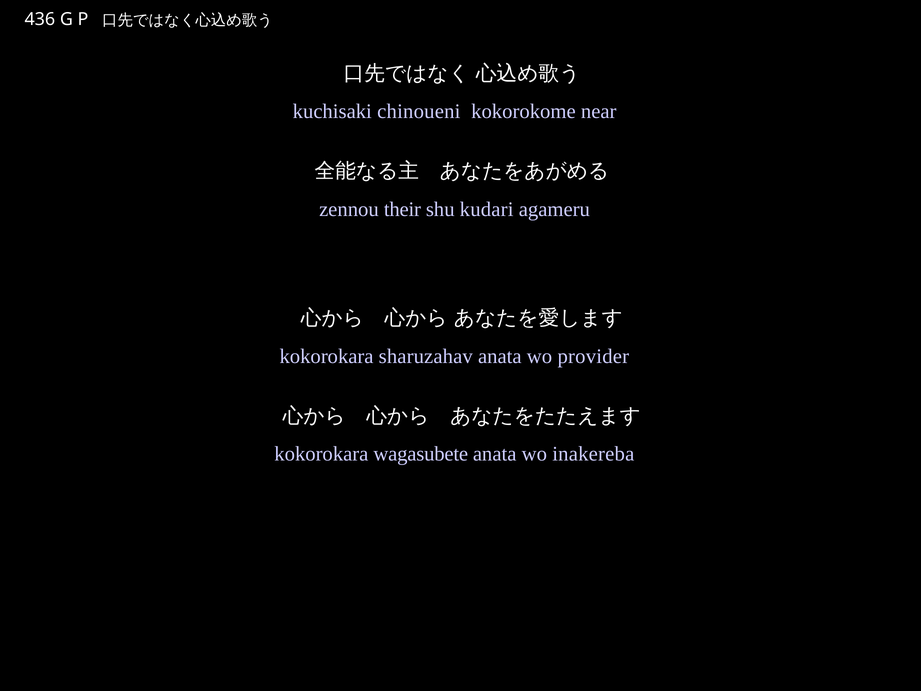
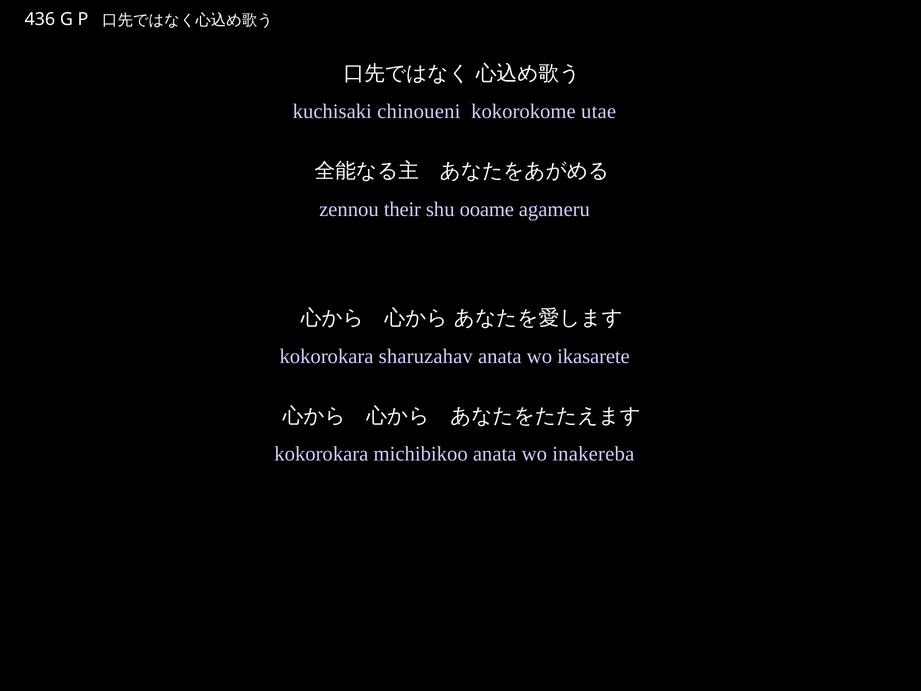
near: near -> utae (599, 112)
kudari: kudari -> ooame (487, 209)
provider: provider -> ikasarete (594, 356)
wagasubete: wagasubete -> michibikoo (421, 454)
